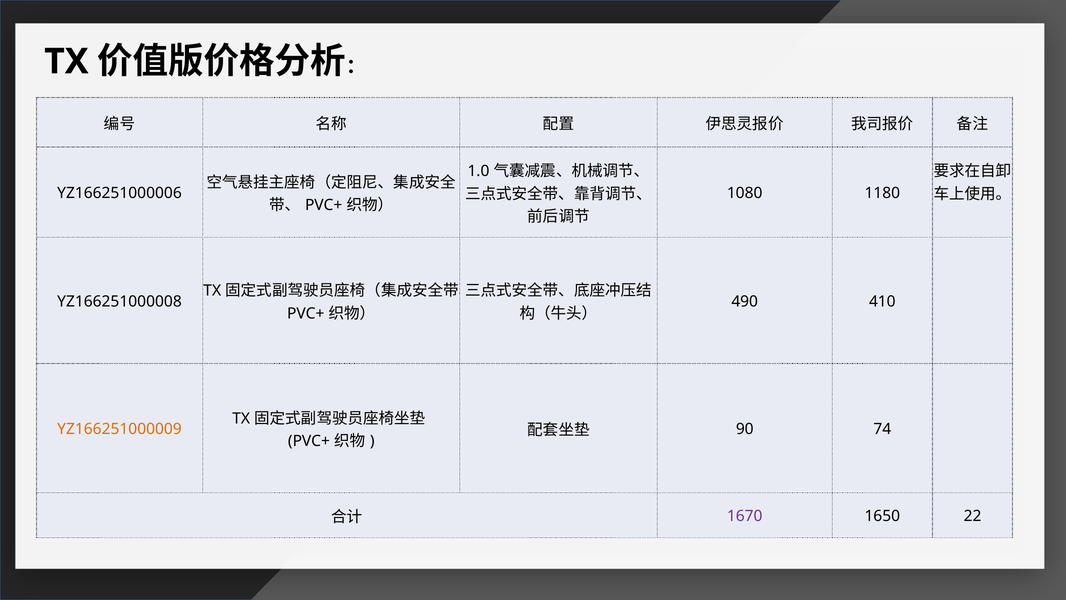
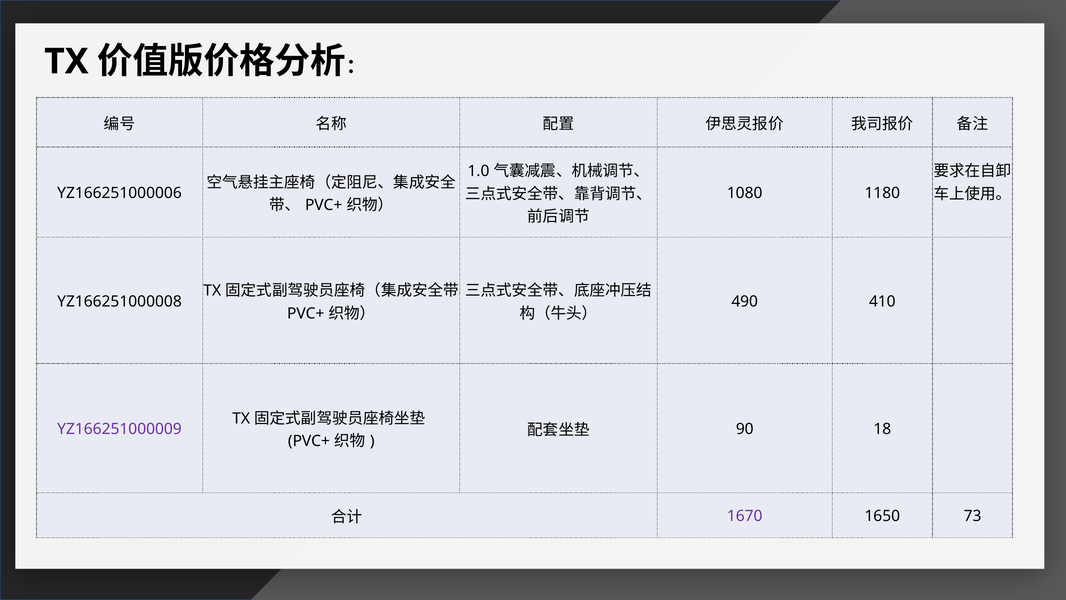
74: 74 -> 18 (882, 429)
YZ166251000009 colour: orange -> purple (119, 429)
22: 22 -> 73 (973, 516)
